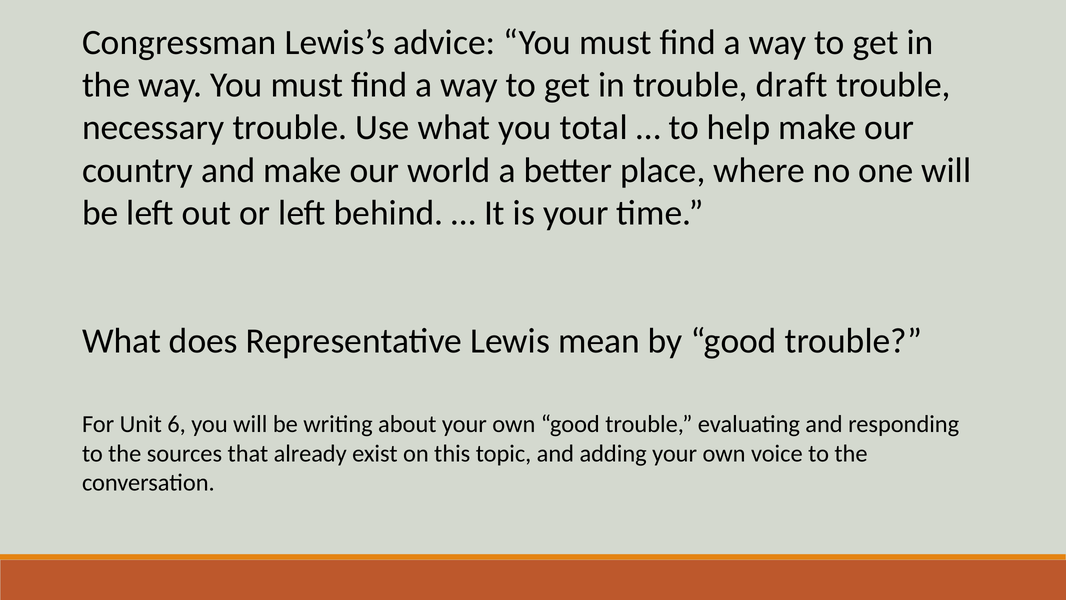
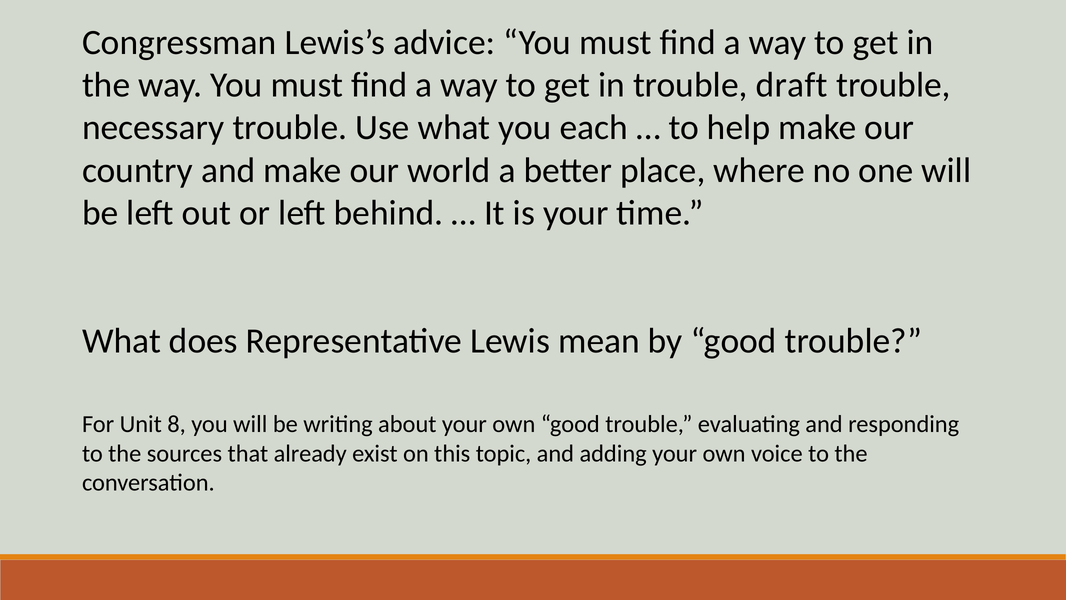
total: total -> each (594, 128)
6: 6 -> 8 (177, 424)
